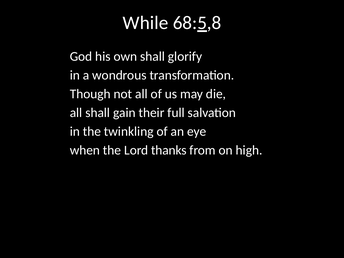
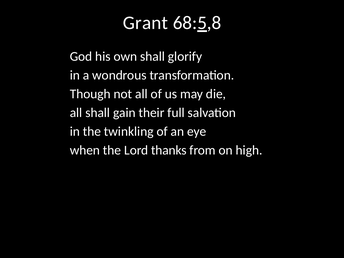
While: While -> Grant (145, 23)
